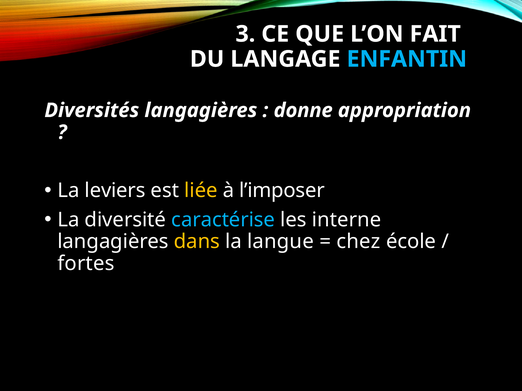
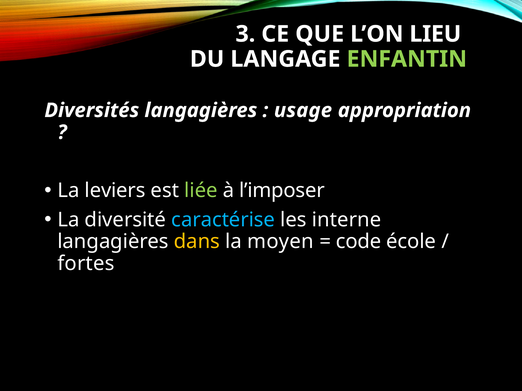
FAIT: FAIT -> LIEU (435, 34)
ENFANTIN colour: light blue -> light green (407, 59)
donne: donne -> usage (303, 111)
liée colour: yellow -> light green (201, 191)
langue: langue -> moyen (280, 242)
chez: chez -> code (359, 242)
